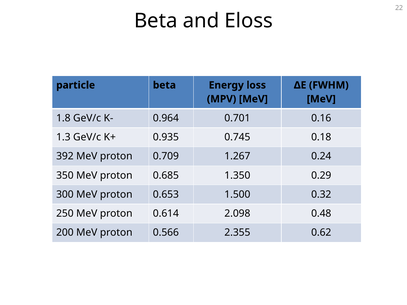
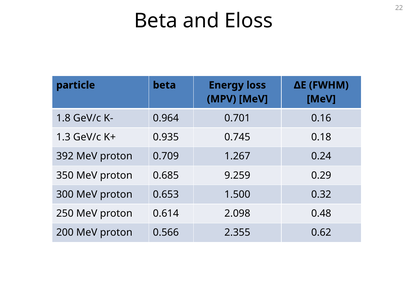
1.350: 1.350 -> 9.259 (237, 175)
